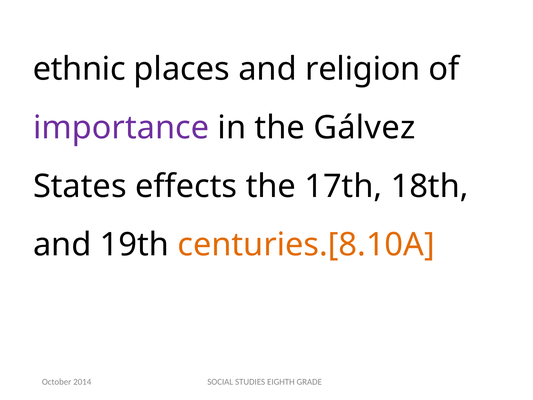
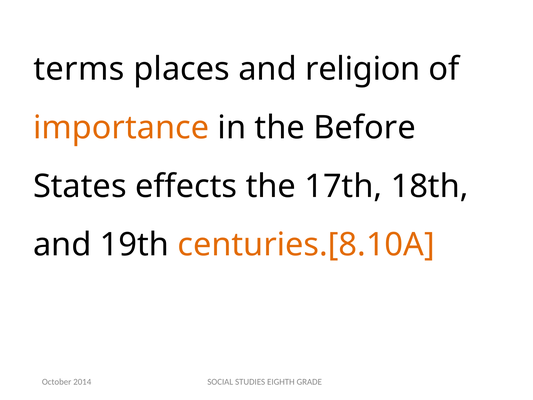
ethnic: ethnic -> terms (79, 69)
importance colour: purple -> orange (121, 128)
Gálvez: Gálvez -> Before (365, 128)
